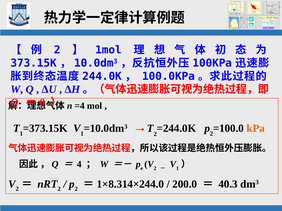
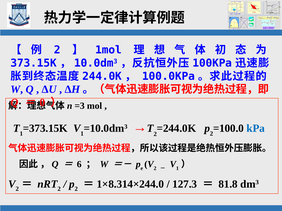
=4: =4 -> =3 (80, 106)
kPa colour: orange -> blue (256, 129)
4: 4 -> 6 (79, 165)
200.0: 200.0 -> 127.3 (185, 184)
40.3: 40.3 -> 81.8 (228, 184)
